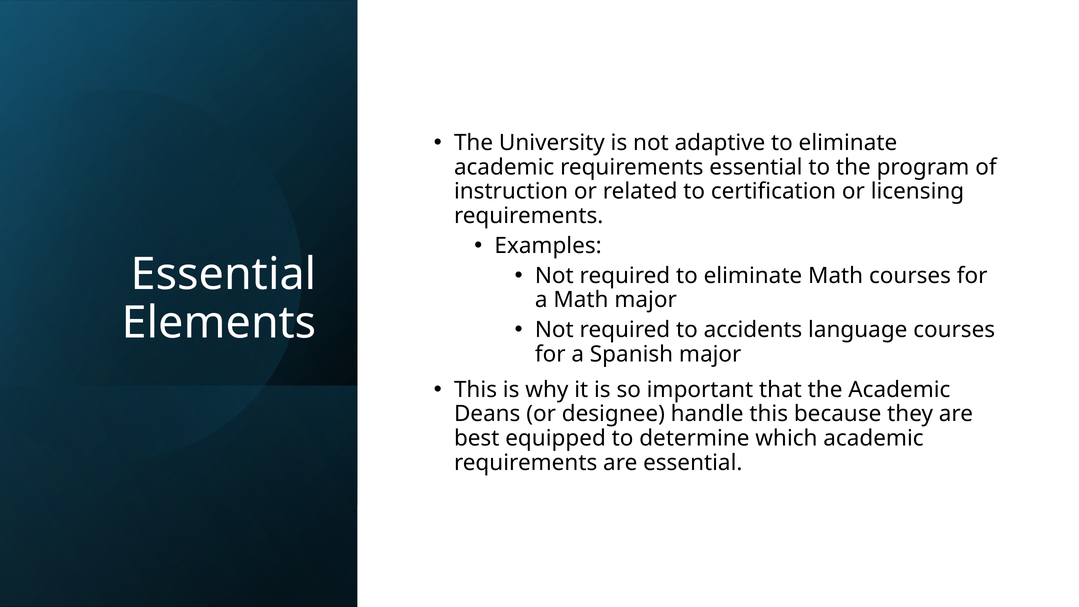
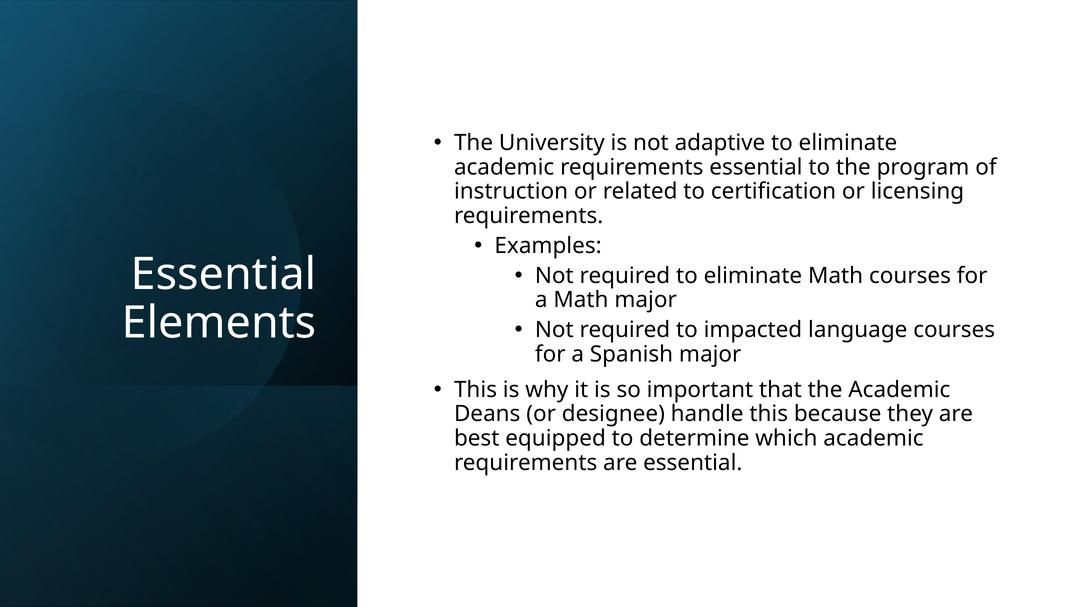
accidents: accidents -> impacted (753, 330)
